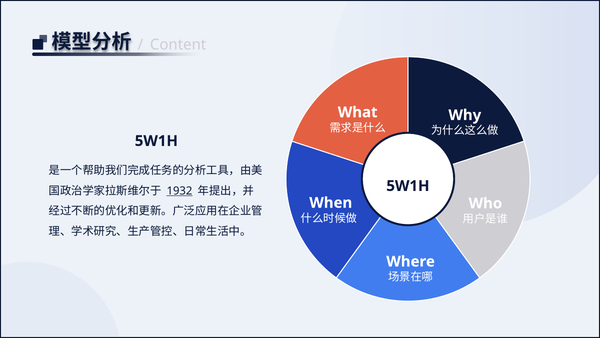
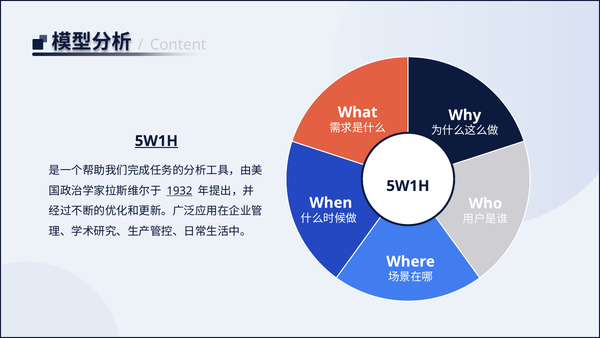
5W1H underline: none -> present (156, 141)
